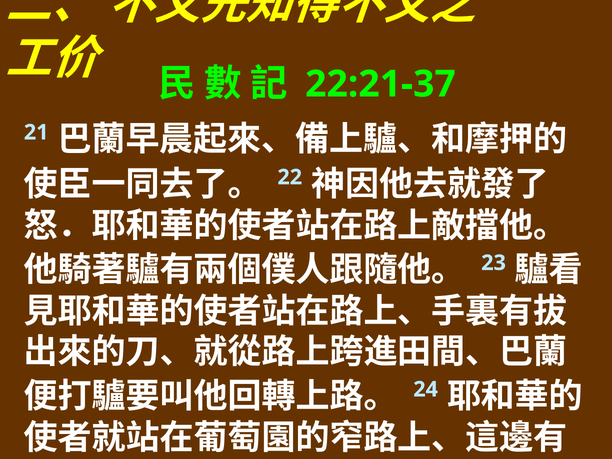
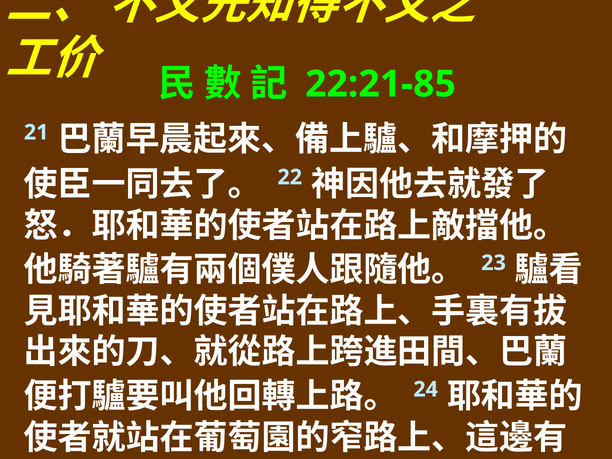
22:21-37: 22:21-37 -> 22:21-85 (380, 84)
